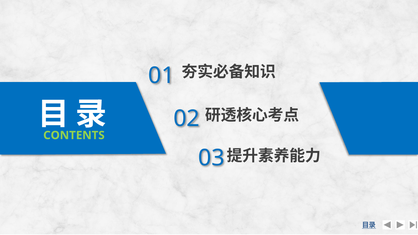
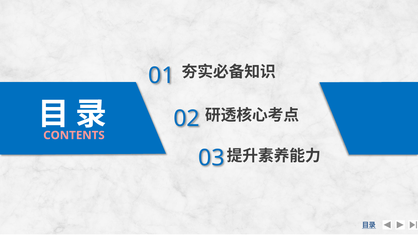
CONTENTS colour: light green -> pink (74, 135)
